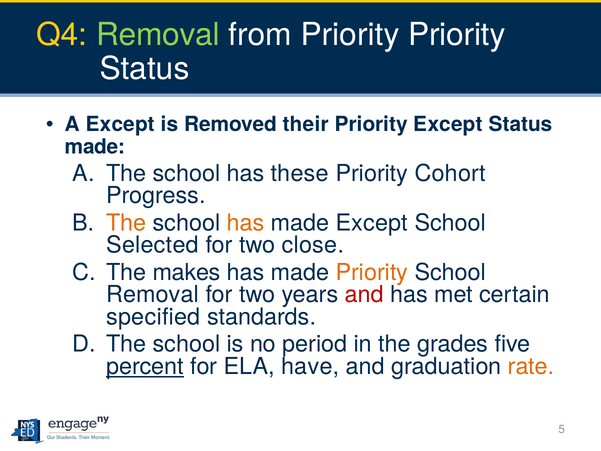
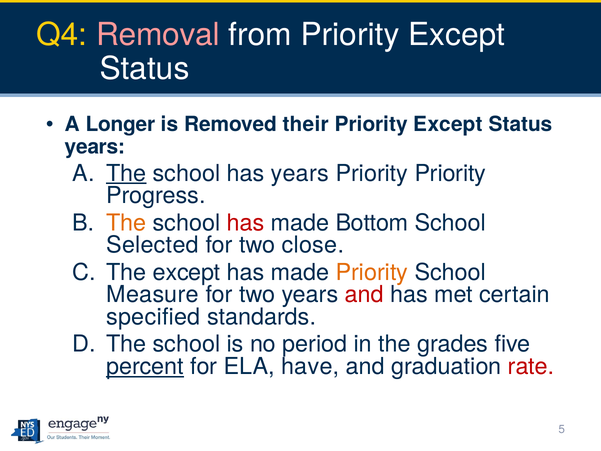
Removal colour: light green -> pink (158, 35)
from Priority Priority: Priority -> Except (457, 35)
A Except: Except -> Longer (120, 125)
made: made -> years (95, 147)
The underline: none -> present (126, 173)
has these: these -> years (300, 173)
Priority Cohort: Cohort -> Priority (450, 173)
has colour: orange -> red (246, 223)
made Except: Except -> Bottom (372, 223)
The makes: makes -> except (187, 272)
Removal: Removal -> Measure (153, 295)
rate colour: orange -> red (531, 366)
